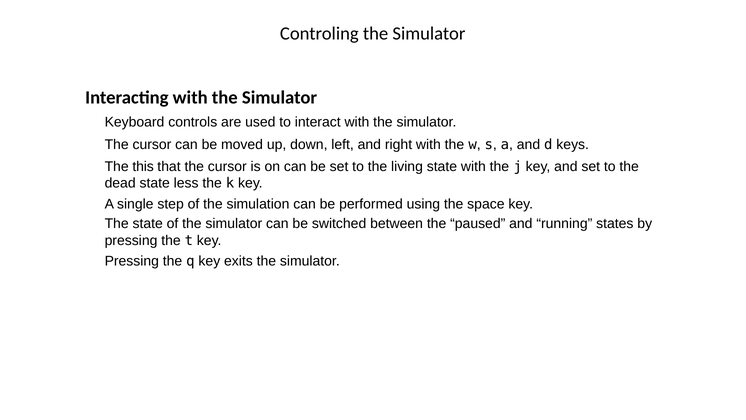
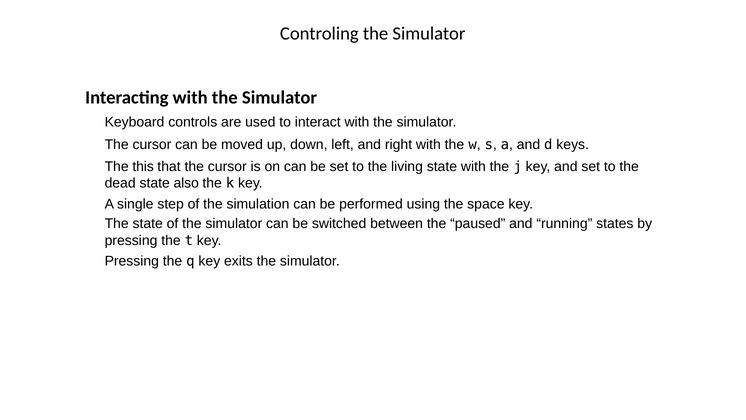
less: less -> also (186, 183)
